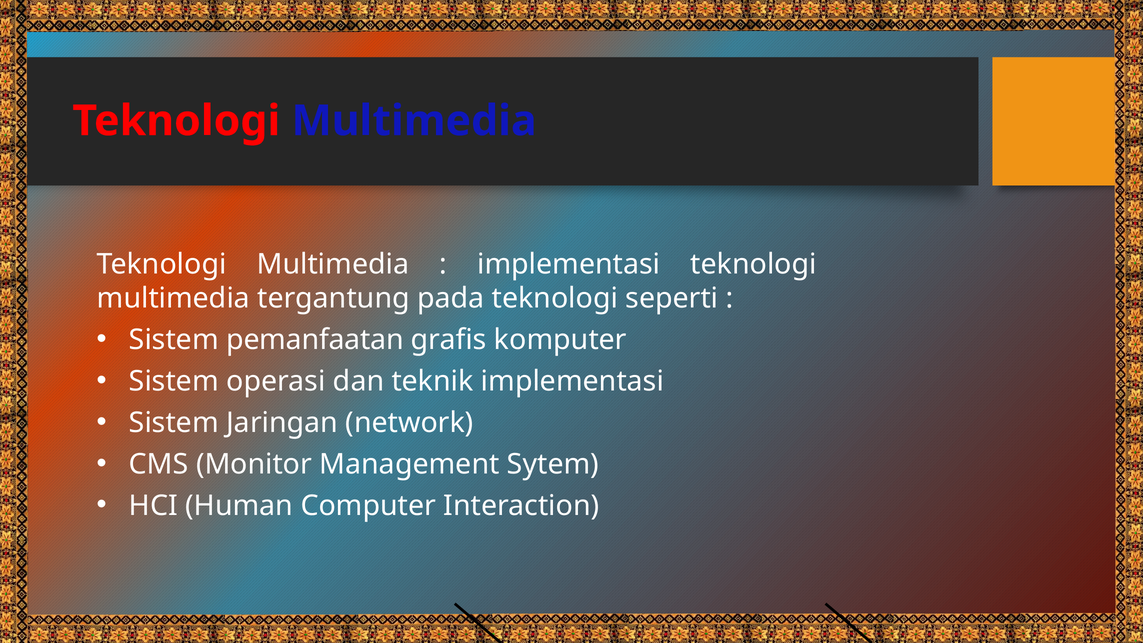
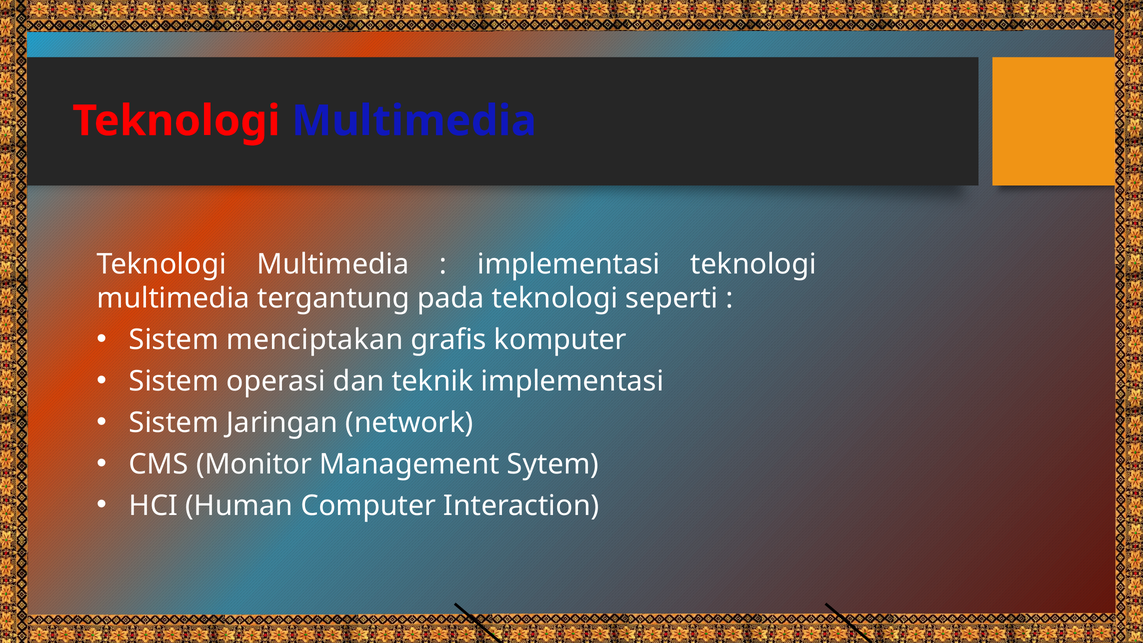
pemanfaatan: pemanfaatan -> menciptakan (315, 340)
